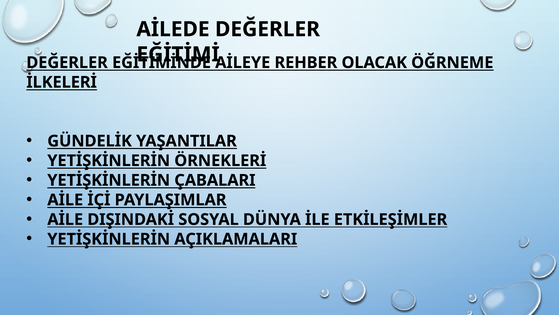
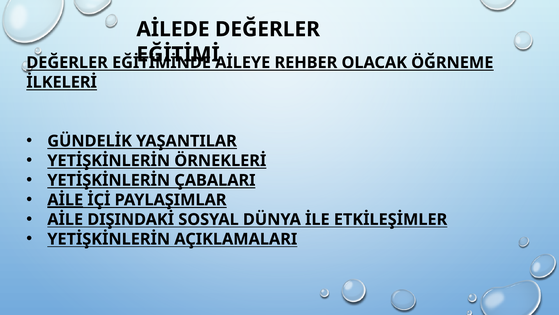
AİLE underline: none -> present (65, 200)
